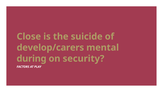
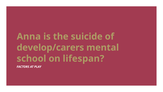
Close: Close -> Anna (29, 36)
during: during -> school (31, 58)
security: security -> lifespan (83, 58)
